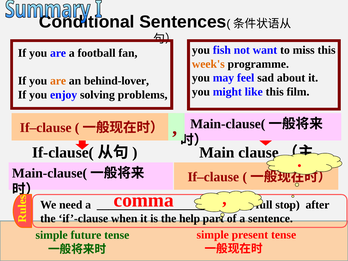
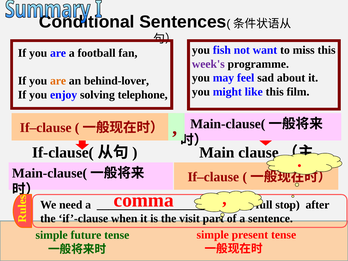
week's colour: orange -> purple (208, 64)
problems: problems -> telephone (143, 95)
help: help -> visit (190, 219)
